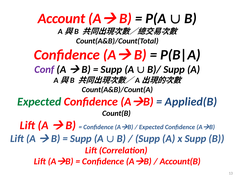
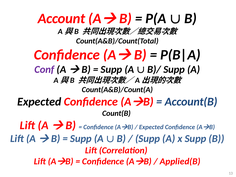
Expected colour: green -> black (39, 102)
Applied(B: Applied(B -> Account(B (191, 102)
Account(B: Account(B -> Applied(B (180, 161)
